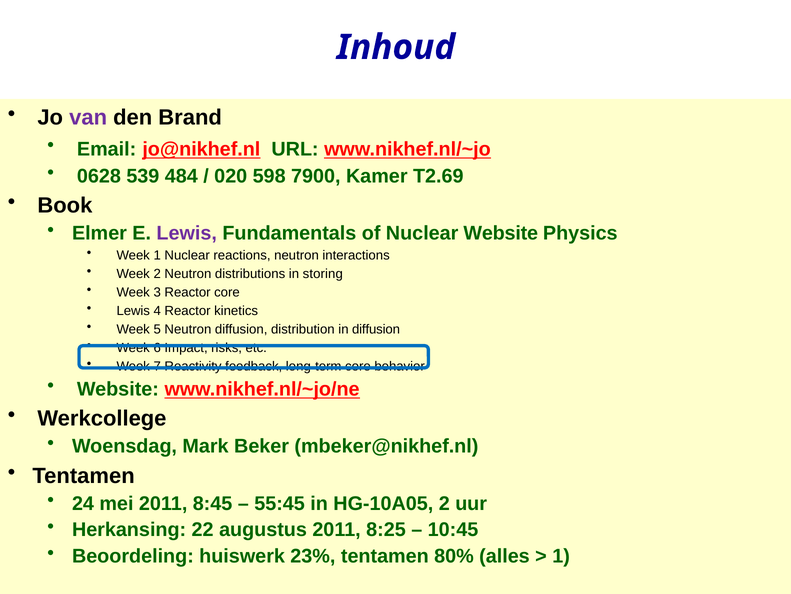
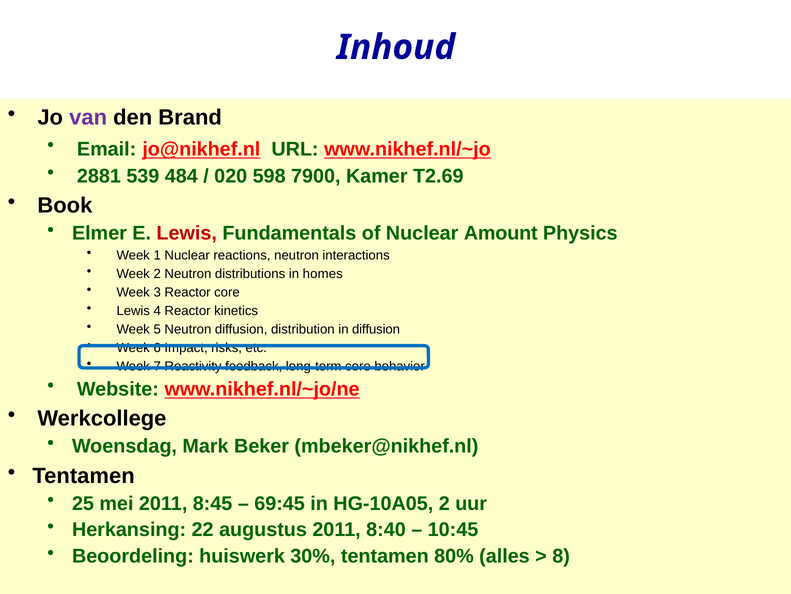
0628: 0628 -> 2881 (99, 176)
Lewis colour: purple -> red (187, 233)
Nuclear Website: Website -> Amount (501, 233)
storing: storing -> homes (323, 273)
24: 24 -> 25 (83, 503)
55:45: 55:45 -> 69:45 (280, 503)
8:25: 8:25 -> 8:40 (386, 529)
23%: 23% -> 30% (313, 556)
1: 1 -> 8 (561, 556)
